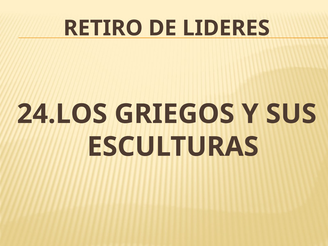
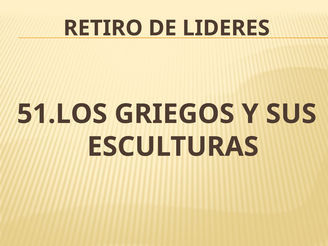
24.LOS: 24.LOS -> 51.LOS (62, 114)
